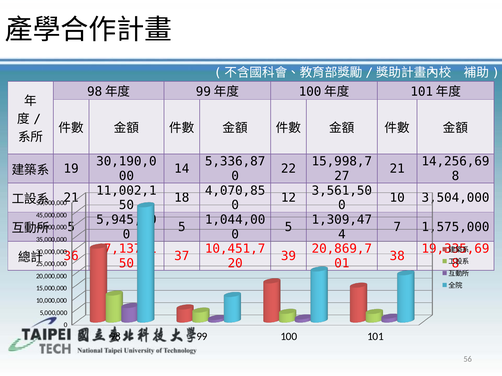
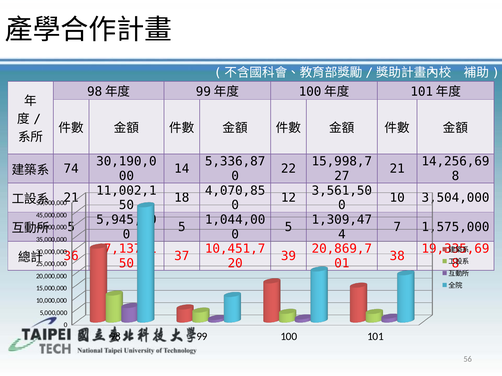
19: 19 -> 74 (71, 169)
